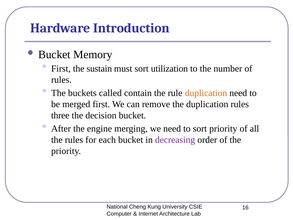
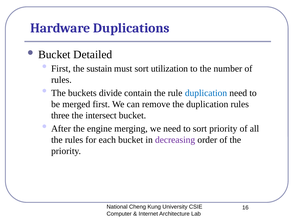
Introduction: Introduction -> Duplications (131, 28)
Memory: Memory -> Detailed (93, 54)
called: called -> divide (110, 93)
duplication colour: orange -> blue (206, 93)
decision: decision -> intersect (101, 115)
